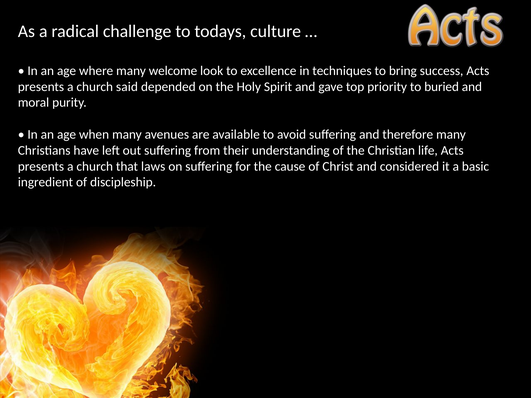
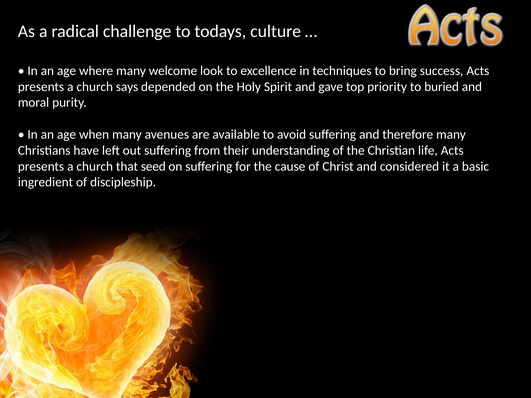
said: said -> says (127, 87)
laws: laws -> seed (153, 166)
